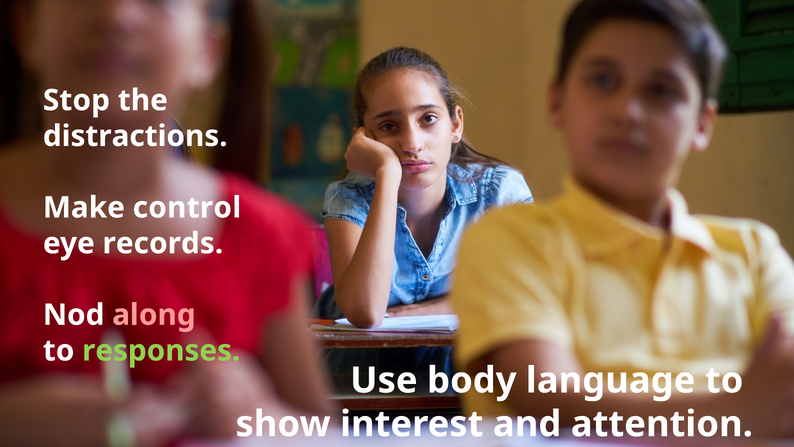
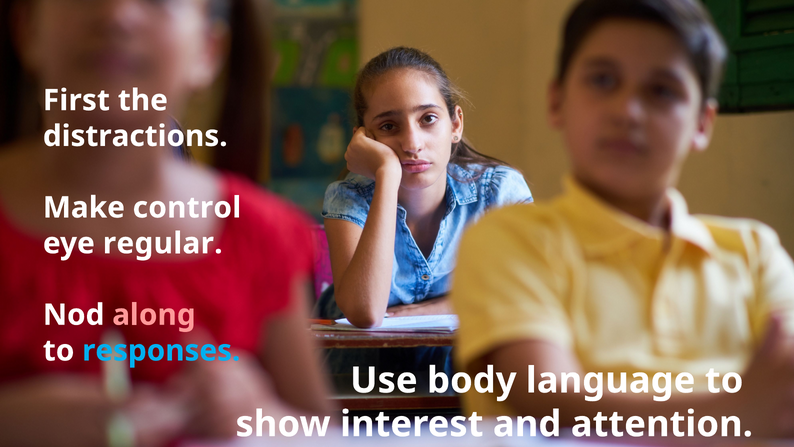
Stop: Stop -> First (76, 100)
records: records -> regular (163, 243)
responses colour: light green -> light blue (161, 350)
